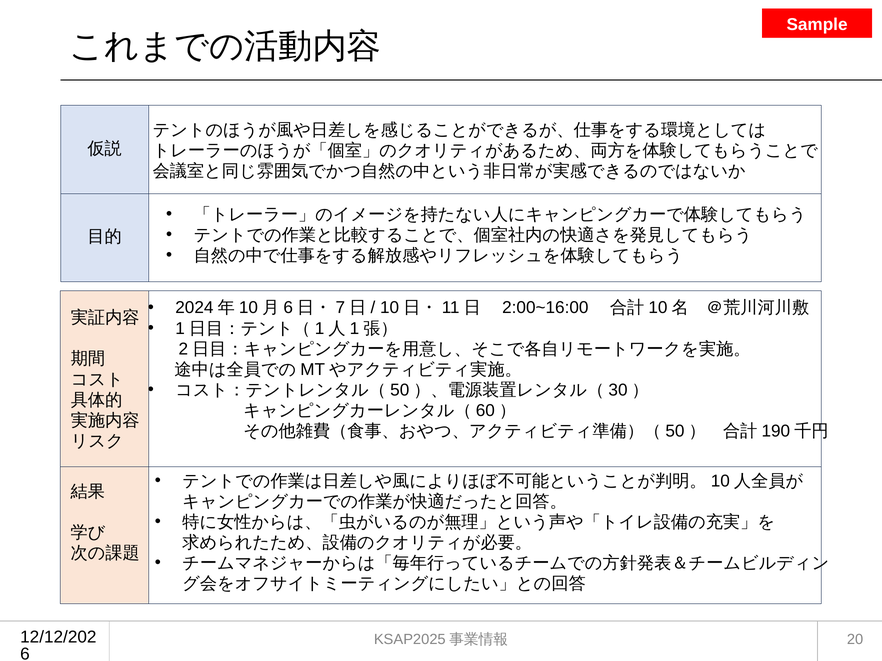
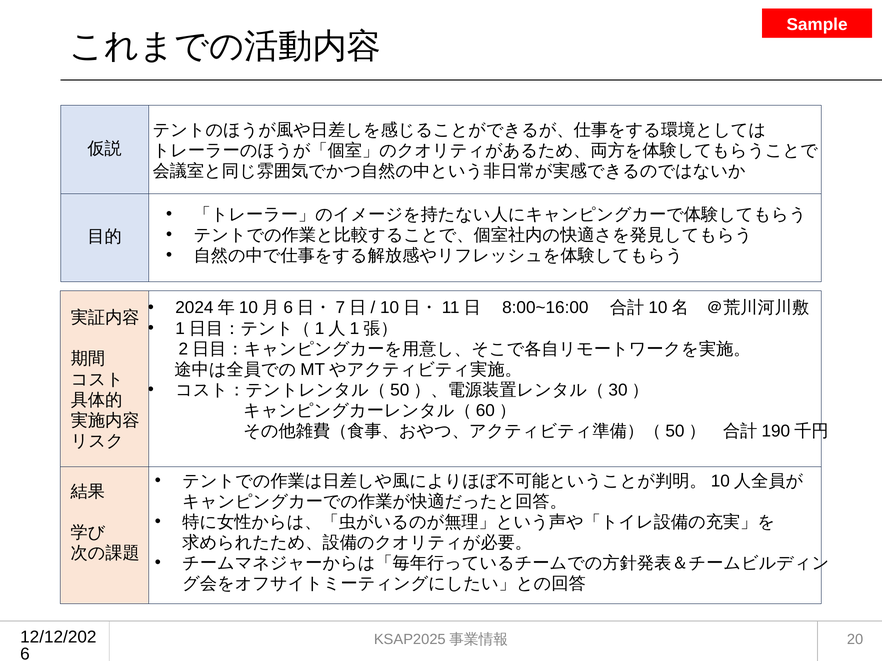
2:00~16:00: 2:00~16:00 -> 8:00~16:00 (545, 308)
